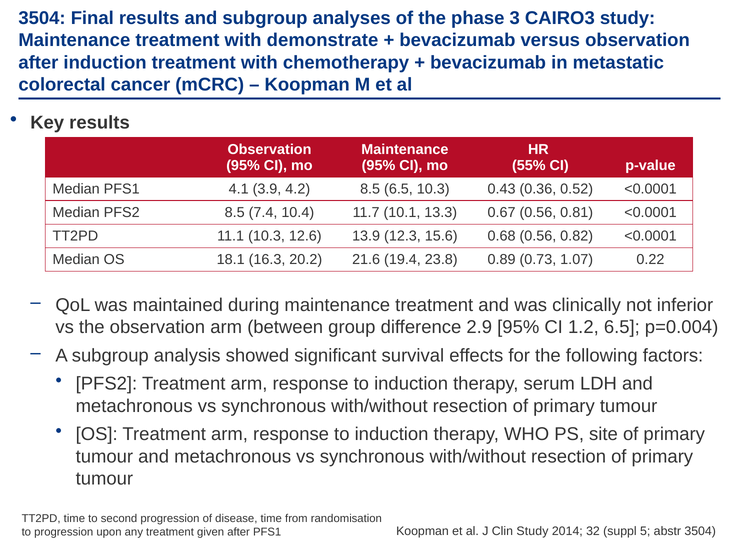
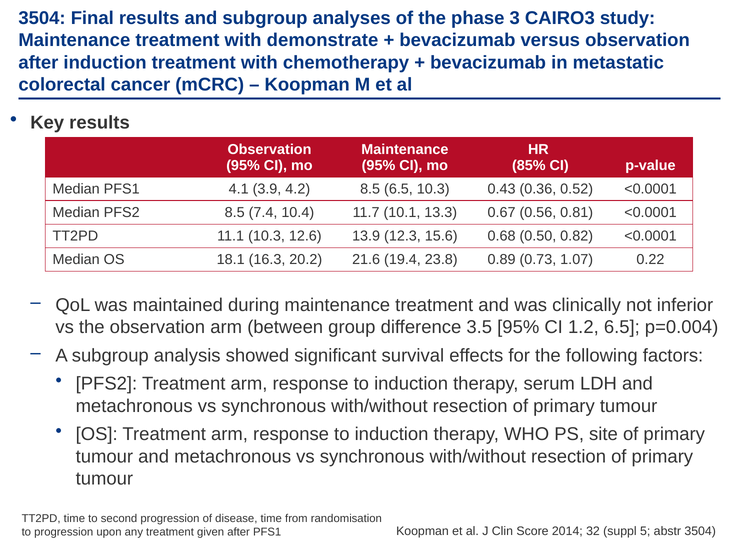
55%: 55% -> 85% (529, 166)
0.68 0.56: 0.56 -> 0.50 (538, 236)
2.9: 2.9 -> 3.5 (479, 327)
Clin Study: Study -> Score (533, 532)
